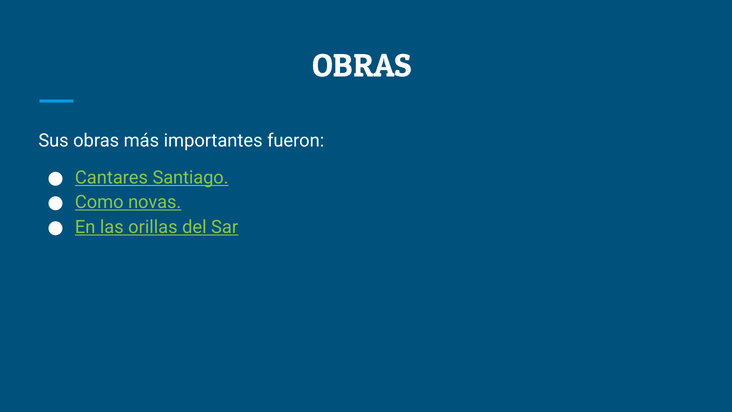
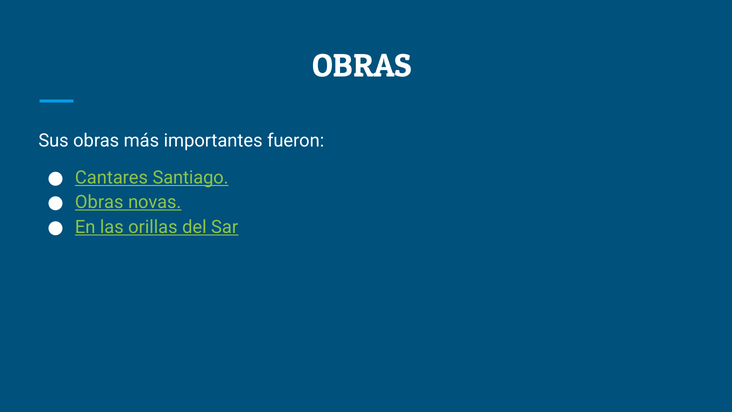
Como: Como -> Obras (99, 202)
